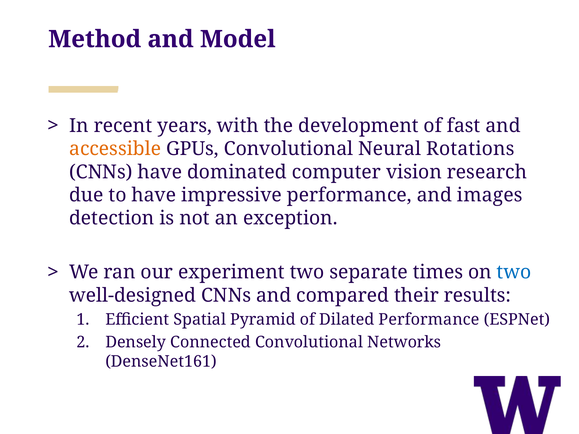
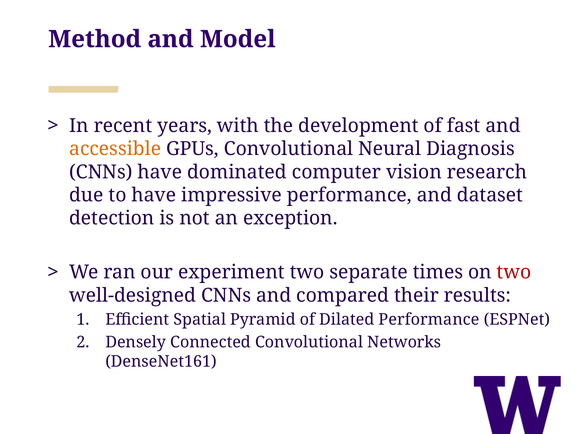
Rotations: Rotations -> Diagnosis (470, 149)
images: images -> dataset (490, 195)
two colour: blue -> red (514, 272)
